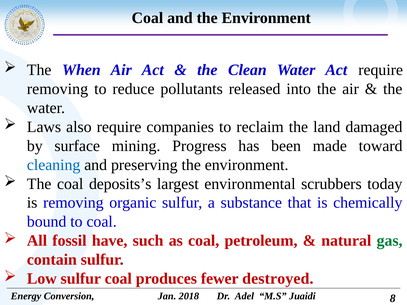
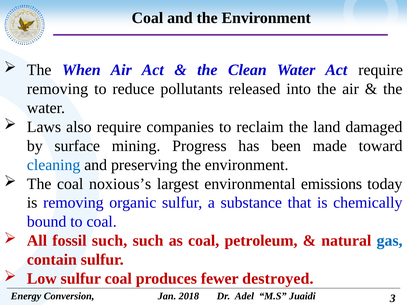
deposits’s: deposits’s -> noxious’s (120, 184)
scrubbers: scrubbers -> emissions (331, 184)
fossil have: have -> such (110, 241)
gas colour: green -> blue (390, 241)
8: 8 -> 3 (393, 299)
